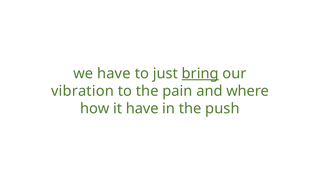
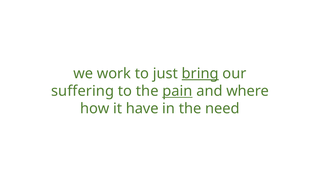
we have: have -> work (114, 73)
vibration: vibration -> suffering (83, 91)
pain underline: none -> present (177, 91)
push: push -> need (222, 109)
